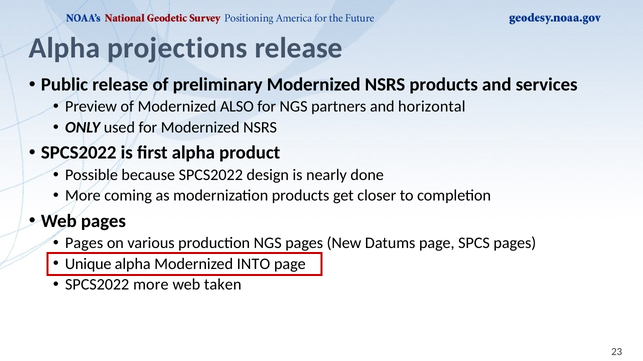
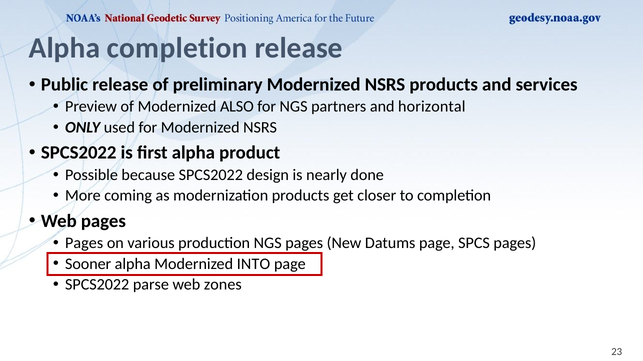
Alpha projections: projections -> completion (177, 48)
Unique: Unique -> Sooner (88, 264)
SPCS2022 more: more -> parse (151, 285)
taken: taken -> zones (223, 285)
